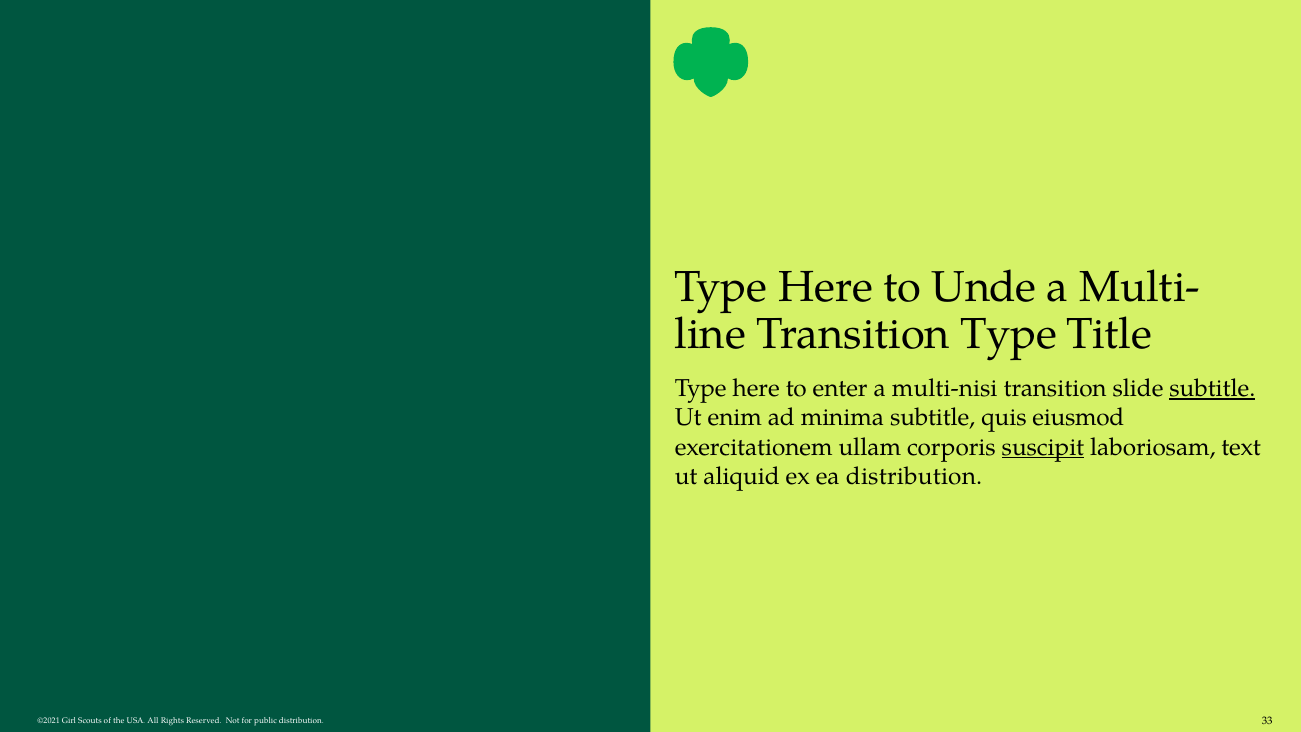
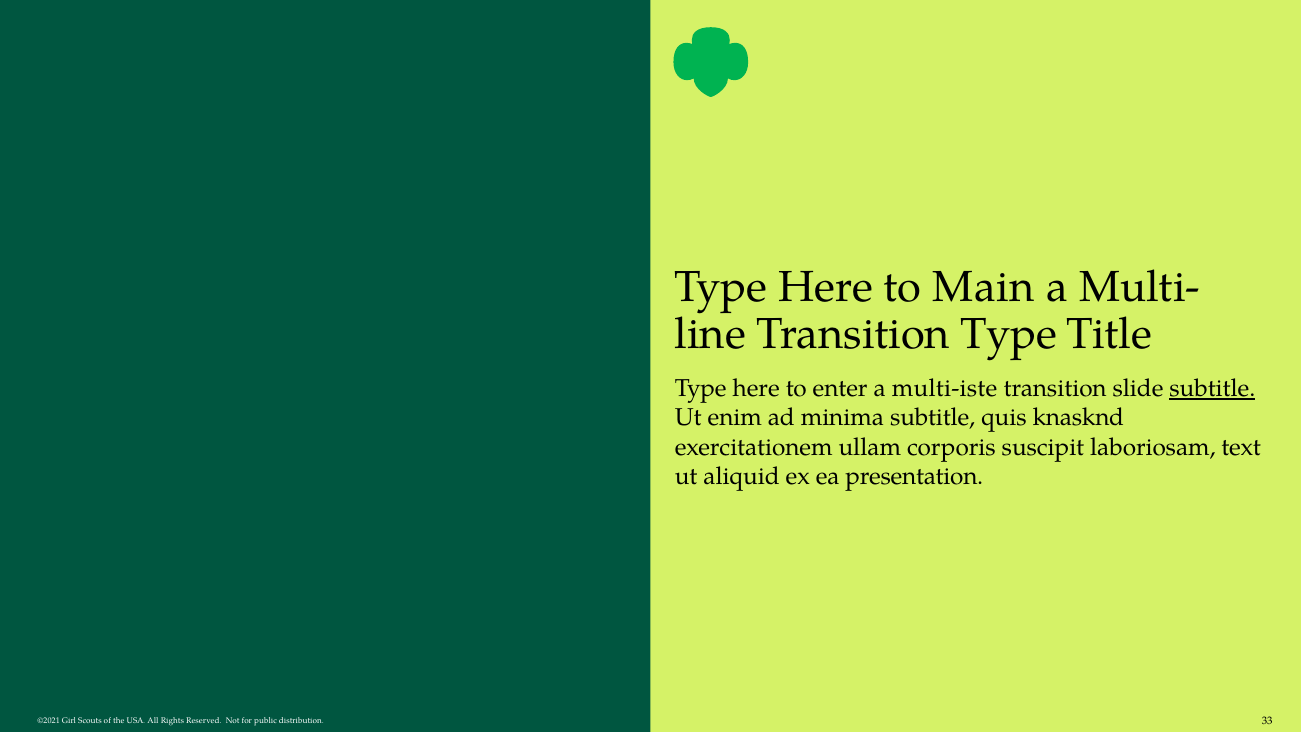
Unde: Unde -> Main (984, 287)
multi-nisi: multi-nisi -> multi-iste (945, 388)
eiusmod: eiusmod -> knasknd (1078, 418)
suscipit underline: present -> none (1043, 447)
ea distribution: distribution -> presentation (914, 476)
